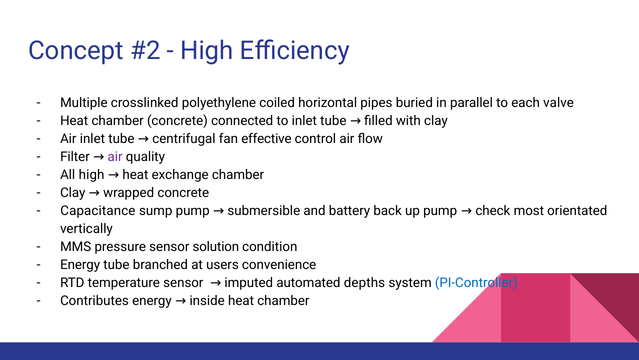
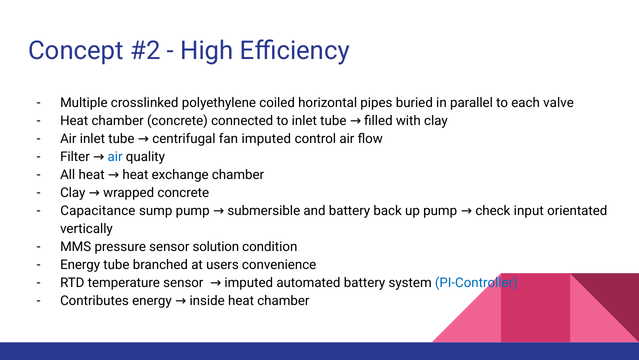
fan effective: effective -> imputed (266, 139)
air colour: purple -> blue (115, 157)
All high: high -> heat (92, 175)
most: most -> input (529, 211)
automated depths: depths -> battery (365, 283)
